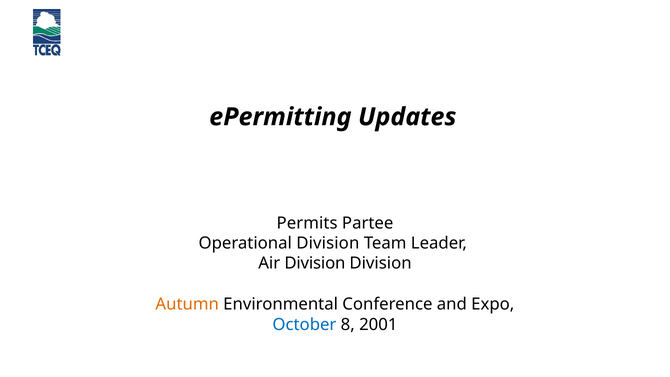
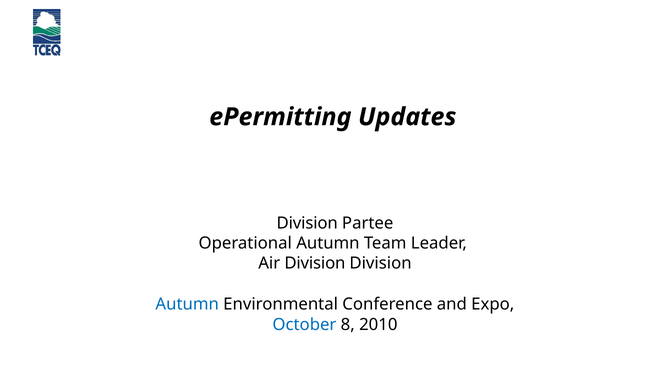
Permits: Permits -> Division (307, 223)
Operational Division: Division -> Autumn (328, 243)
Autumn colour: orange -> blue (187, 304)
2001: 2001 -> 2010 (378, 324)
